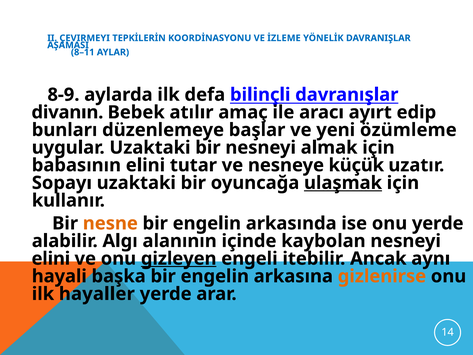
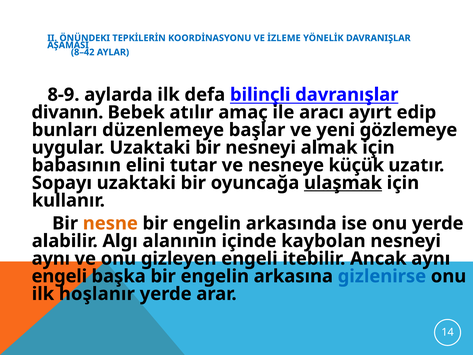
ÇEVIRMEYI: ÇEVIRMEYI -> ÖNÜNDEKI (85, 38)
8–11: 8–11 -> 8–42 (83, 52)
özümleme: özümleme -> gözlemeye (408, 130)
elini: elini -> aynı (51, 258)
gizleyen underline: present -> none (179, 258)
hayali: hayali -> engeli (59, 276)
gizlenirse colour: orange -> blue (382, 276)
hayaller: hayaller -> hoşlanır (97, 294)
